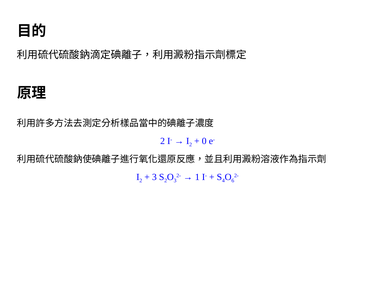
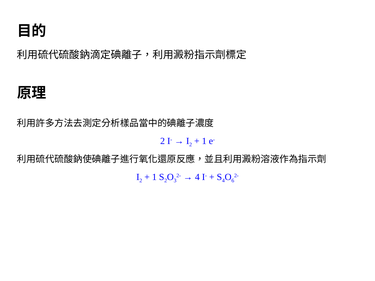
0: 0 -> 1 (204, 141)
3: 3 -> 1 (154, 177)
1: 1 -> 4 (197, 177)
